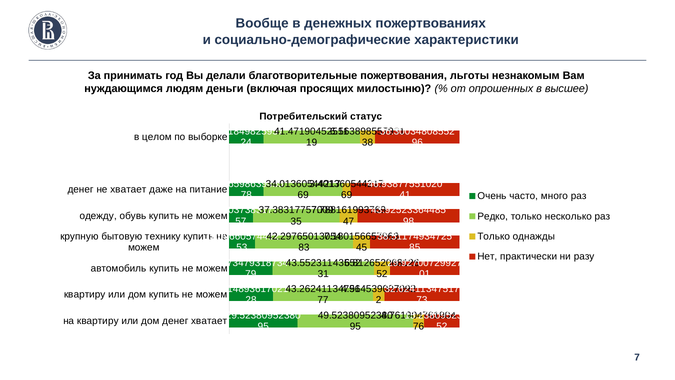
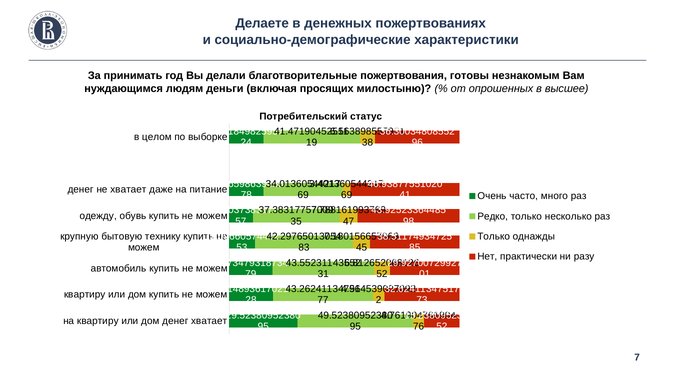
Вообще: Вообще -> Делаете (262, 24)
льготы: льготы -> готовы (469, 75)
